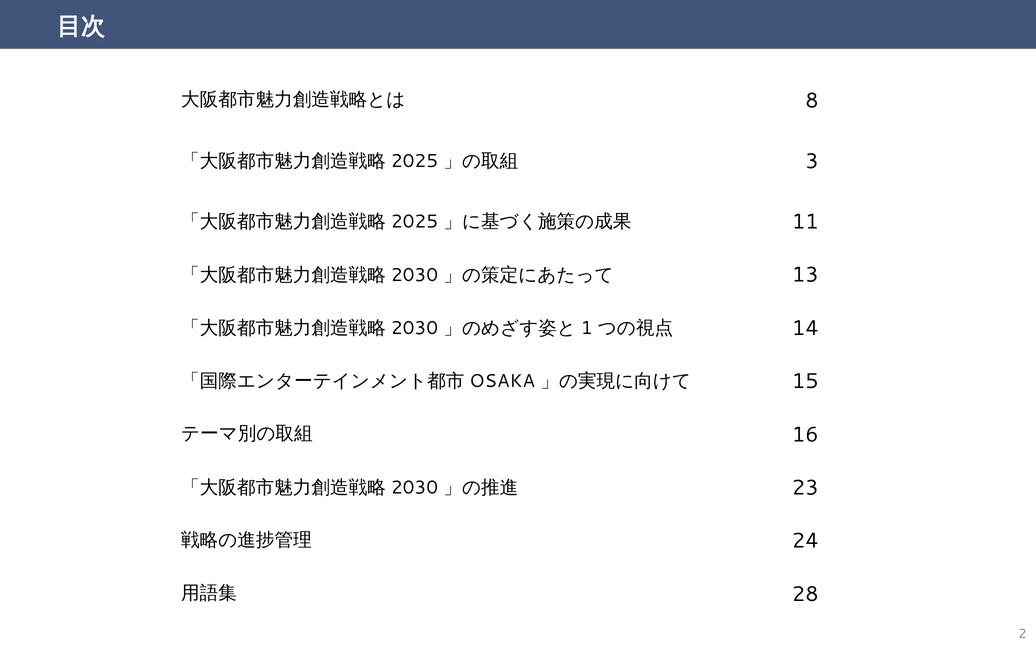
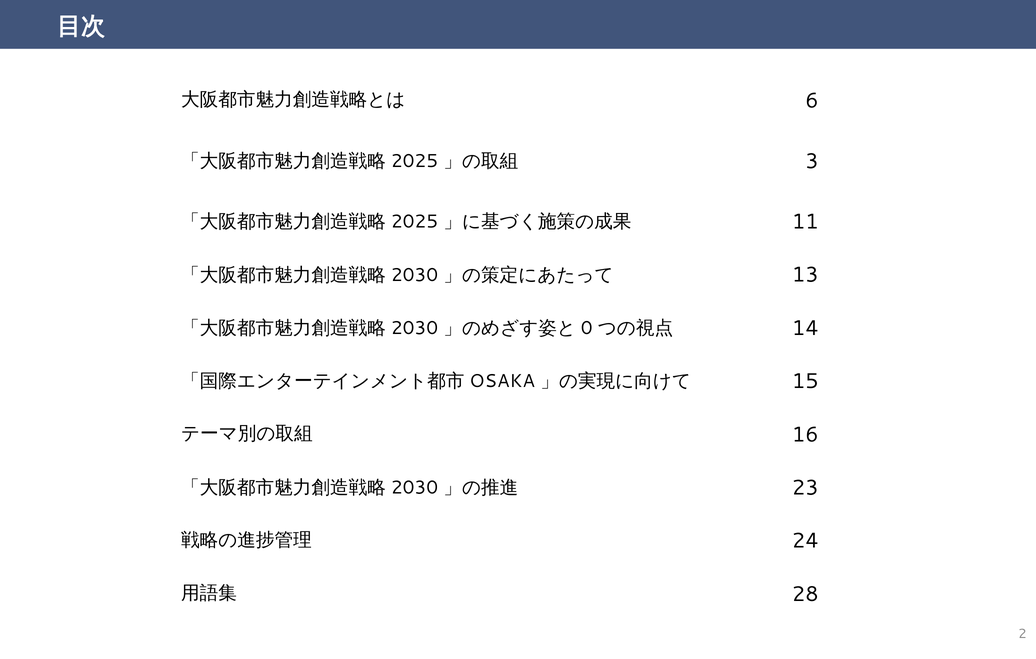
8: 8 -> 6 (812, 101)
1: 1 -> 0 (587, 328)
